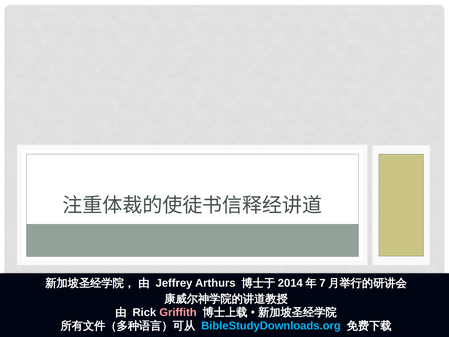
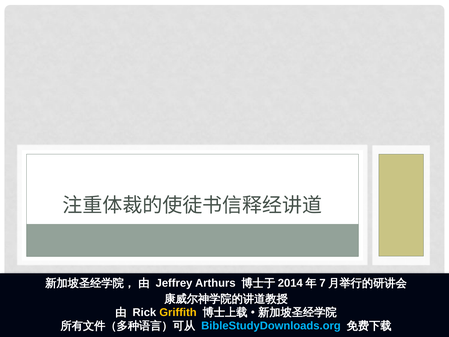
Griffith colour: pink -> yellow (178, 312)
